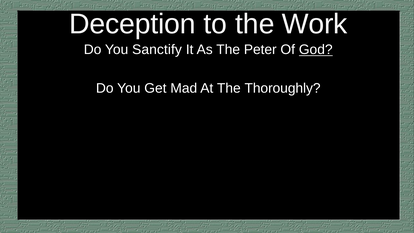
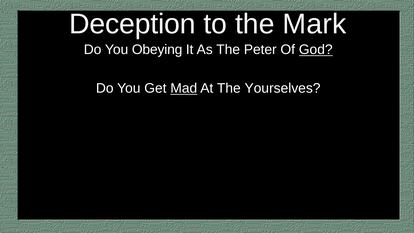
Work: Work -> Mark (314, 24)
Sanctify: Sanctify -> Obeying (157, 50)
Mad underline: none -> present (184, 88)
Thoroughly: Thoroughly -> Yourselves (283, 88)
